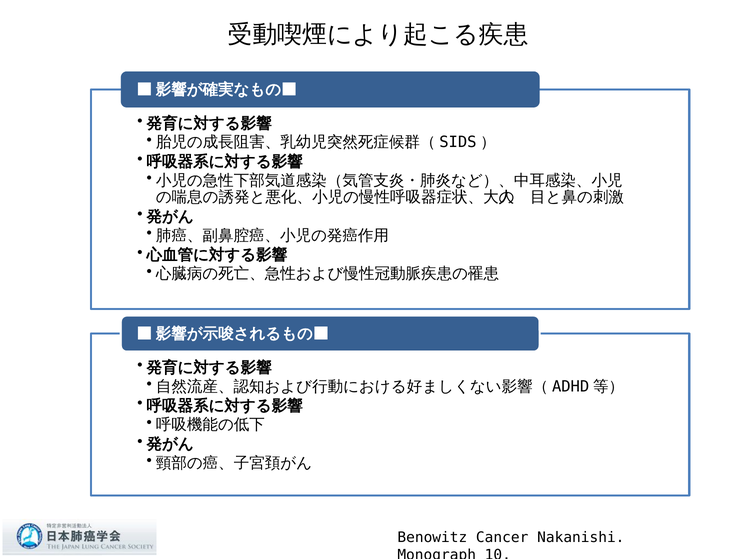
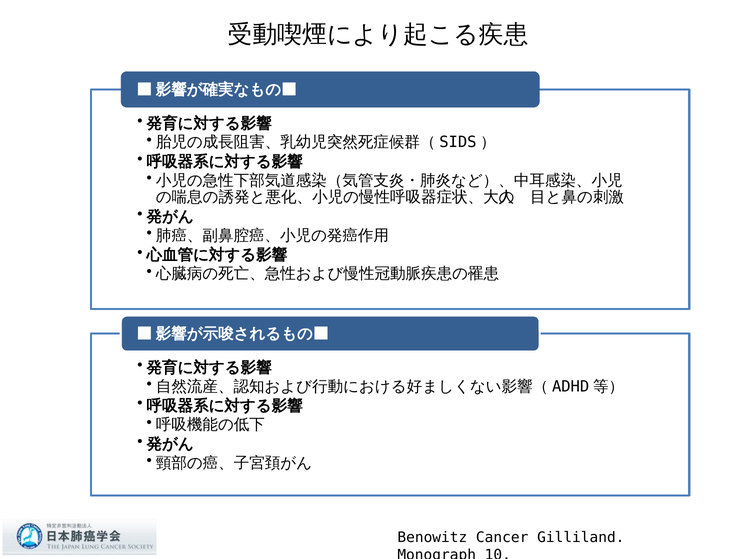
Nakanishi: Nakanishi -> Gilliland (581, 537)
